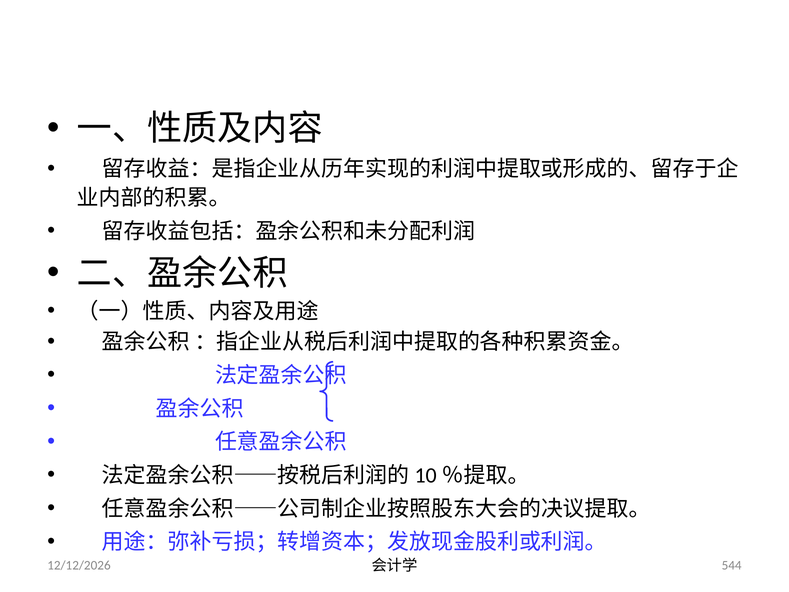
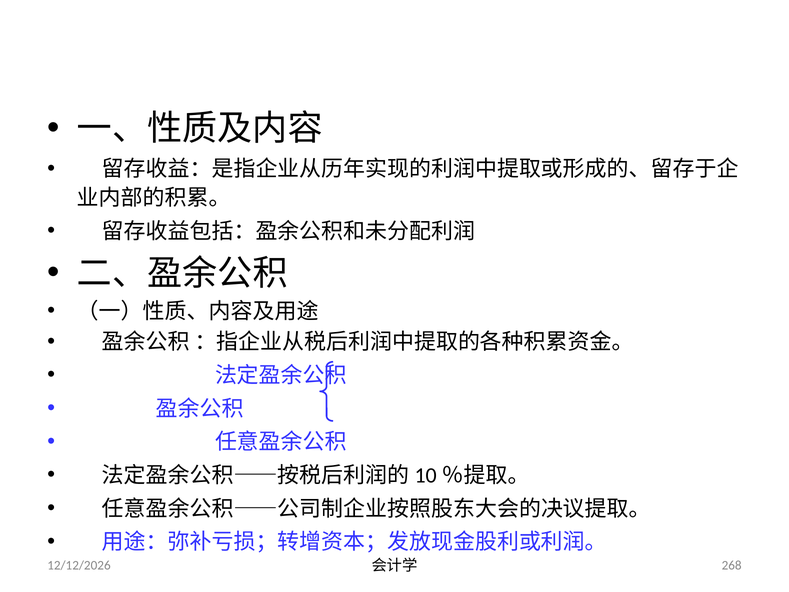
544: 544 -> 268 (732, 565)
